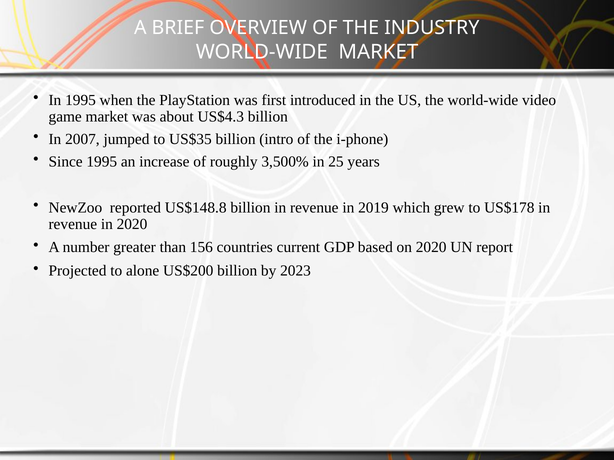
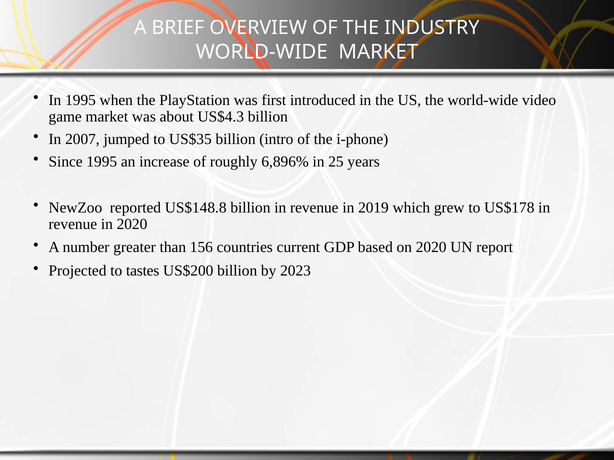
3,500%: 3,500% -> 6,896% (285, 162)
alone: alone -> tastes (143, 271)
